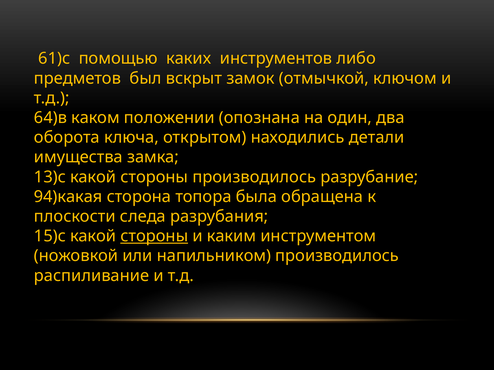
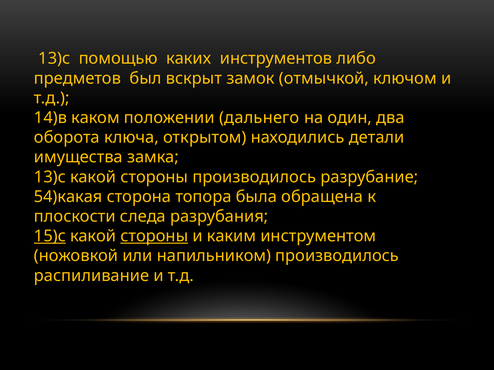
61)с: 61)с -> 13)с (54, 59)
64)в: 64)в -> 14)в (51, 118)
опознана: опознана -> дальнего (259, 118)
94)какая: 94)какая -> 54)какая (68, 197)
15)с underline: none -> present (50, 236)
